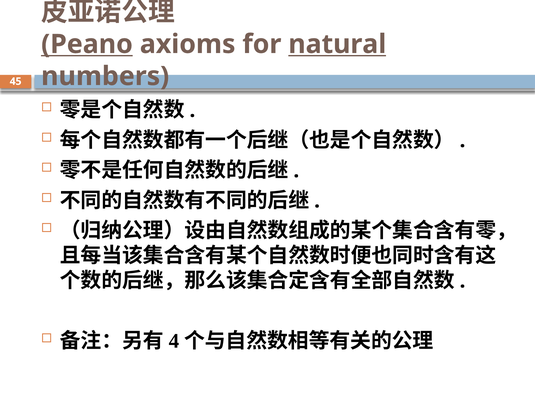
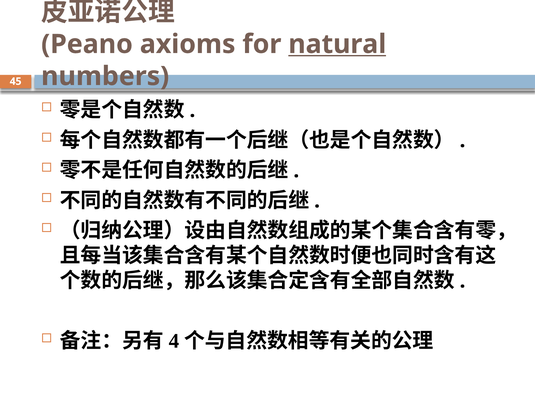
Peano underline: present -> none (87, 44)
